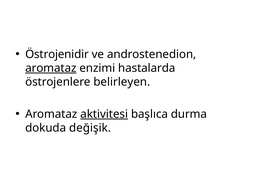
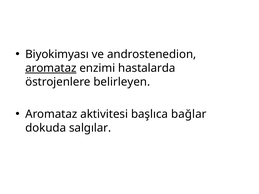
Östrojenidir: Östrojenidir -> Biyokimyası (57, 54)
aktivitesi underline: present -> none (104, 114)
durma: durma -> bağlar (189, 114)
değişik: değişik -> salgılar (90, 128)
